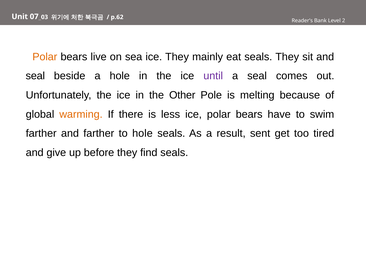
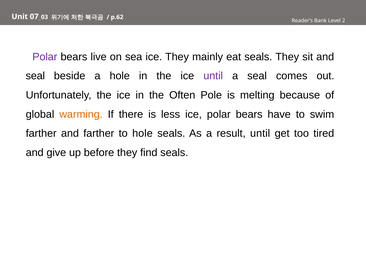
Polar colour: orange -> purple (45, 57)
Other: Other -> Often (182, 95)
result sent: sent -> until (260, 134)
